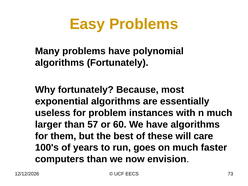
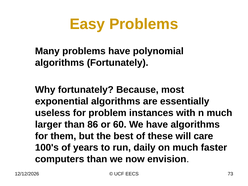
57: 57 -> 86 (93, 124)
goes: goes -> daily (145, 148)
